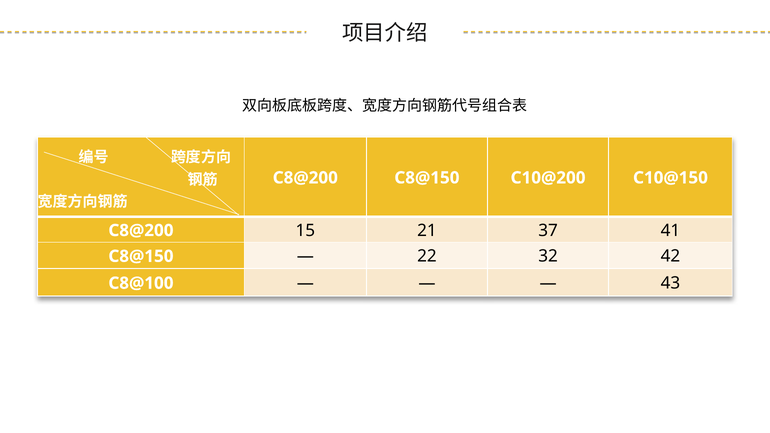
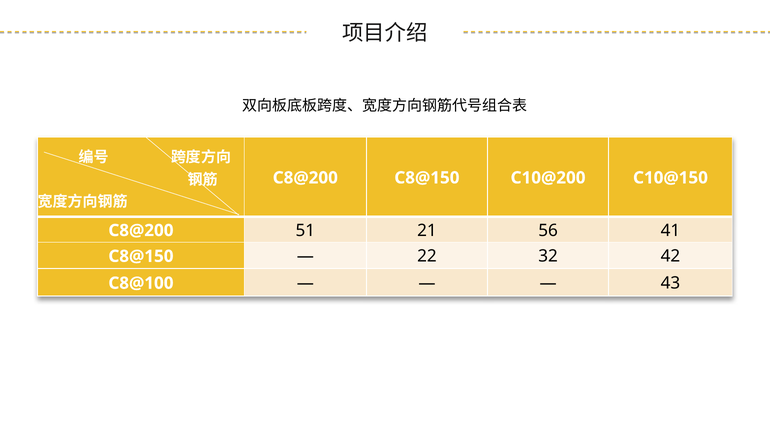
15: 15 -> 51 (305, 231)
37: 37 -> 56 (548, 231)
